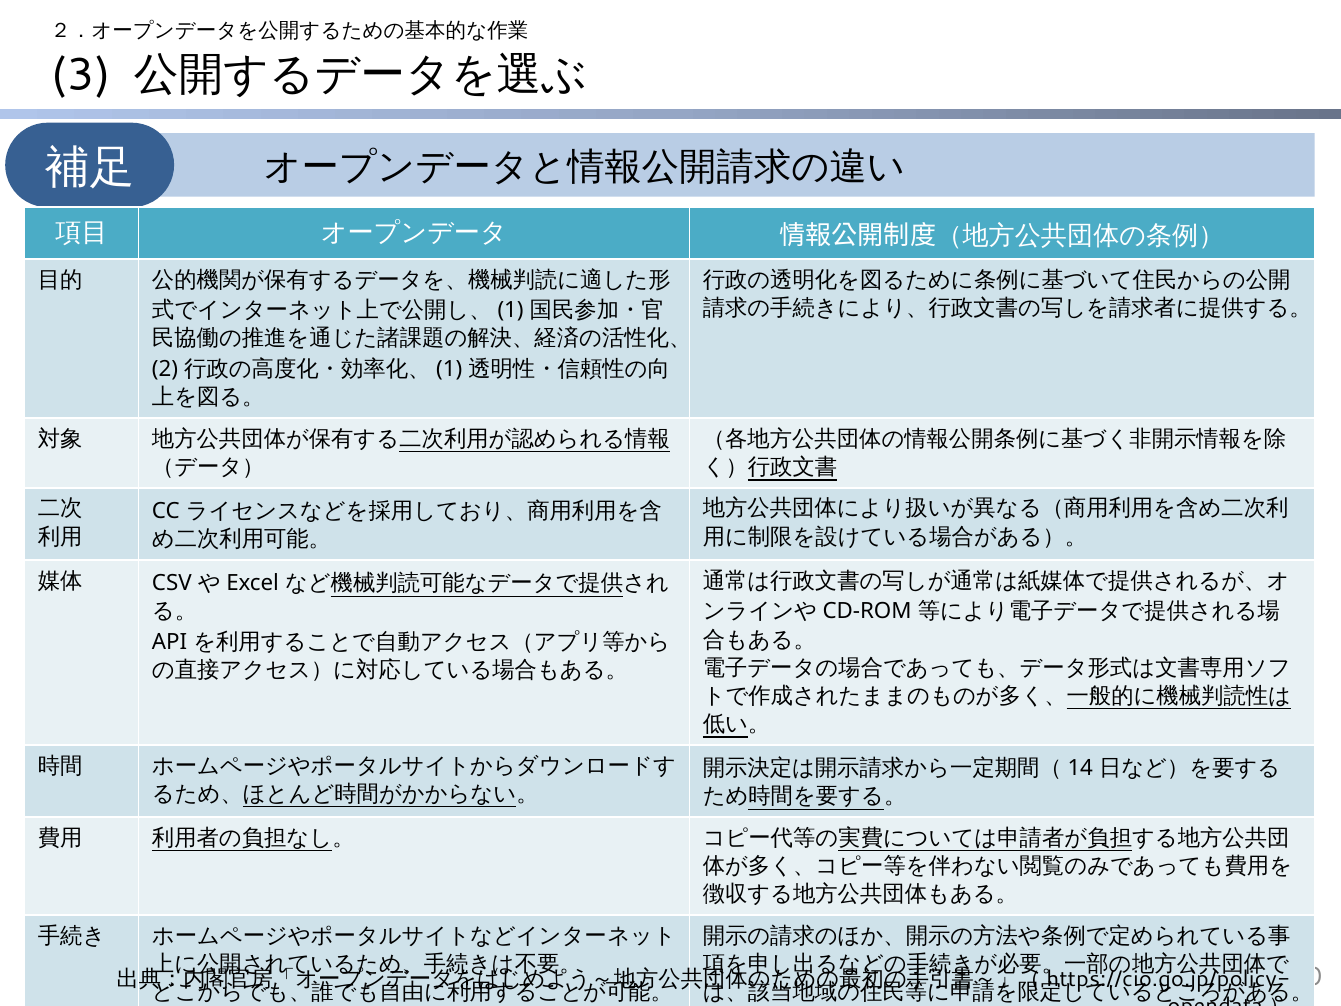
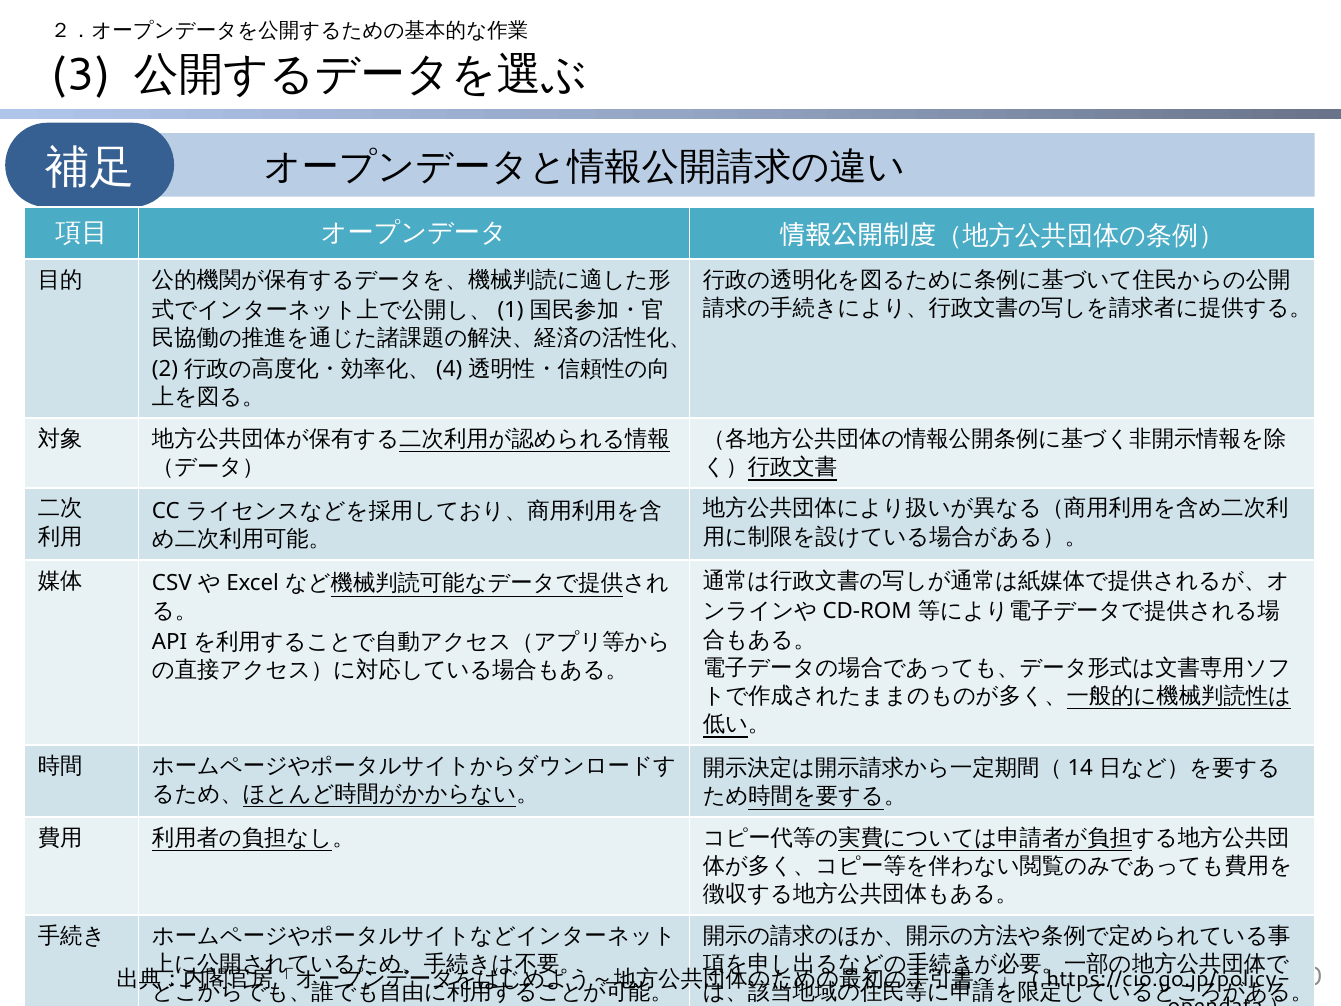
1: 1 -> 4 (449, 369)
